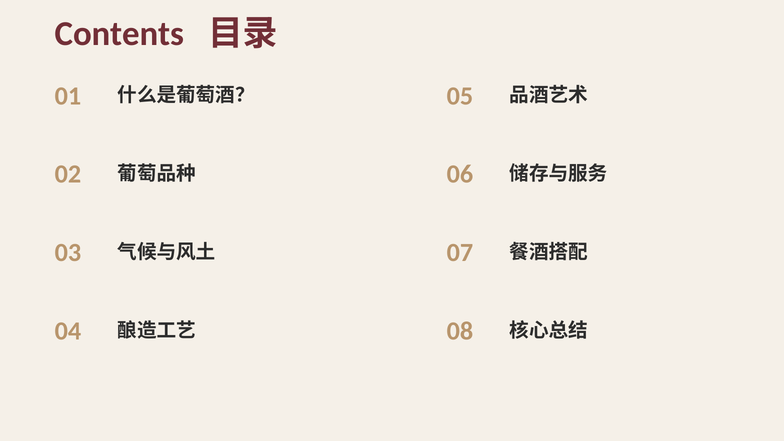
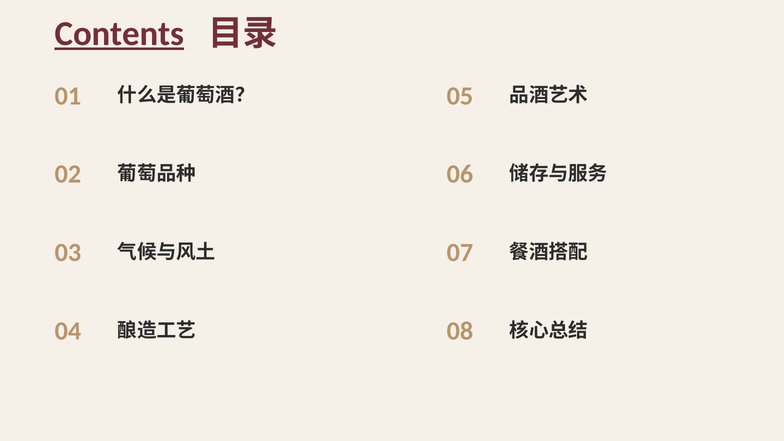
Contents underline: none -> present (119, 34)
